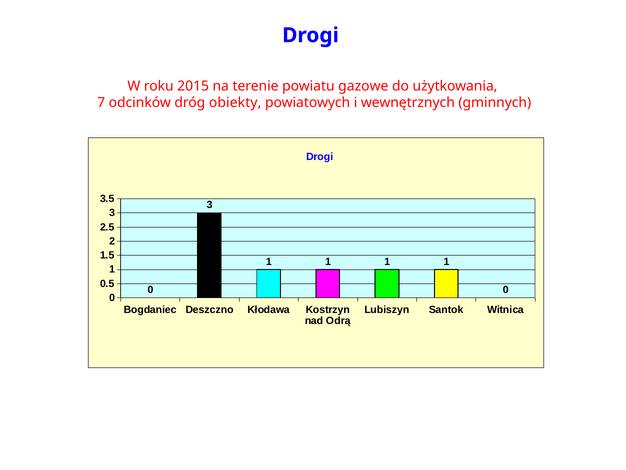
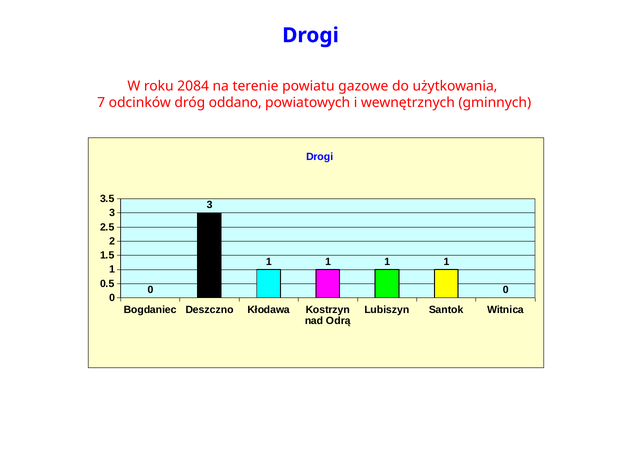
2015: 2015 -> 2084 (193, 86)
obiekty: obiekty -> oddano (235, 103)
